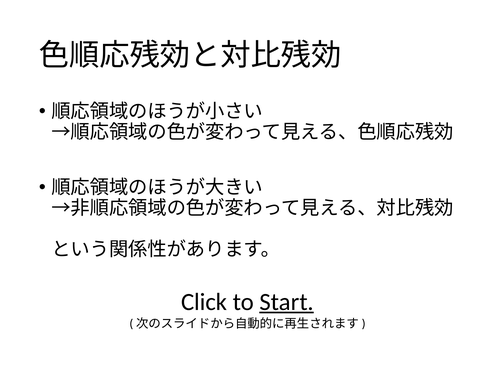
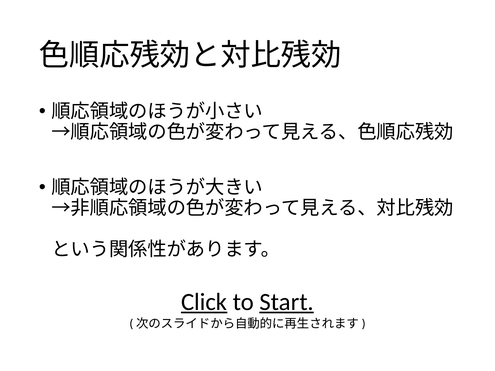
Click underline: none -> present (204, 302)
